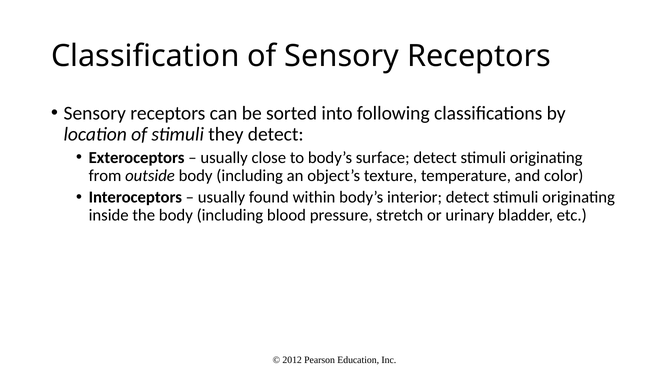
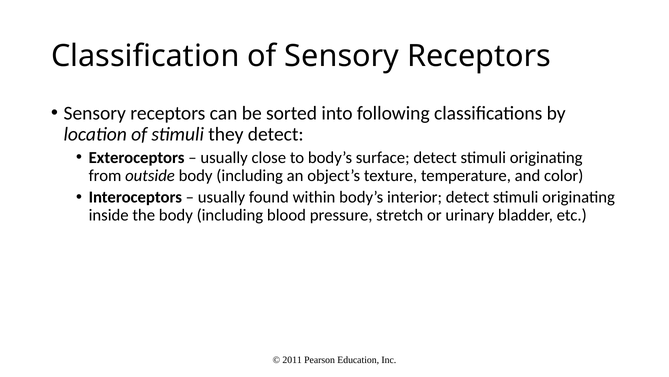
2012: 2012 -> 2011 (292, 359)
